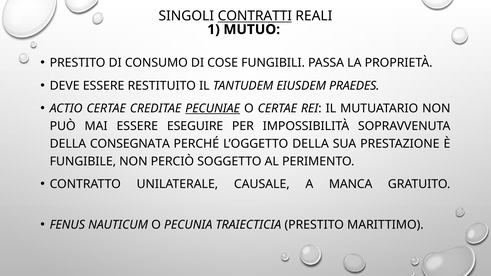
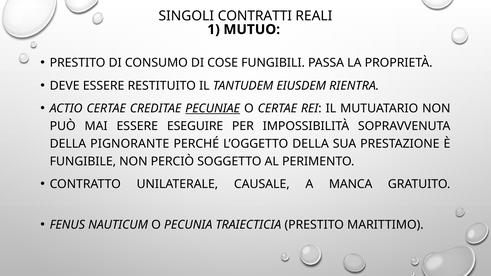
CONTRATTI underline: present -> none (255, 16)
PRAEDES: PRAEDES -> RIENTRA (354, 86)
CONSEGNATA: CONSEGNATA -> PIGNORANTE (130, 144)
